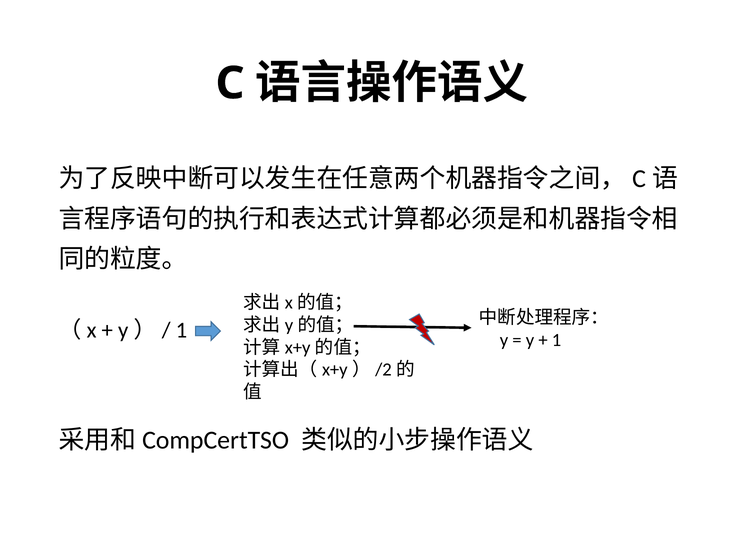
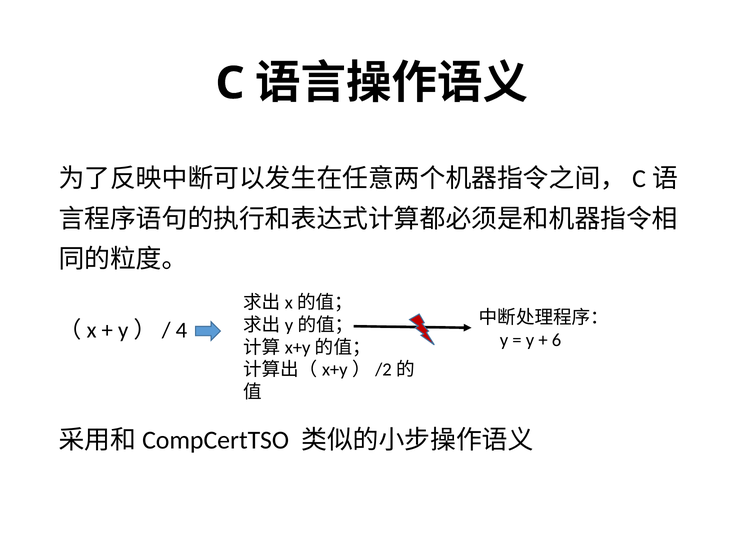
y）/ 1: 1 -> 4 (181, 330)
1: 1 -> 6 (556, 340)
